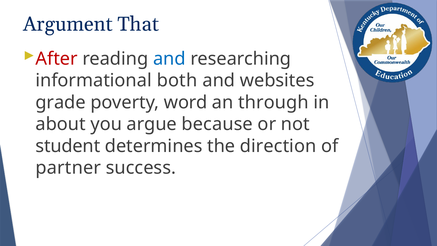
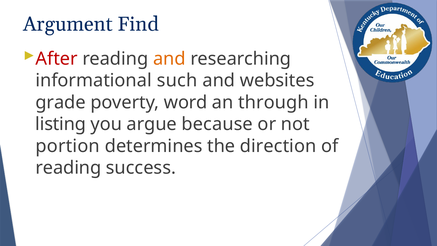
That: That -> Find (138, 24)
and colour: blue -> orange (169, 59)
both: both -> such (177, 80)
about: about -> listing (61, 124)
student: student -> portion (68, 146)
partner: partner -> reading (68, 168)
